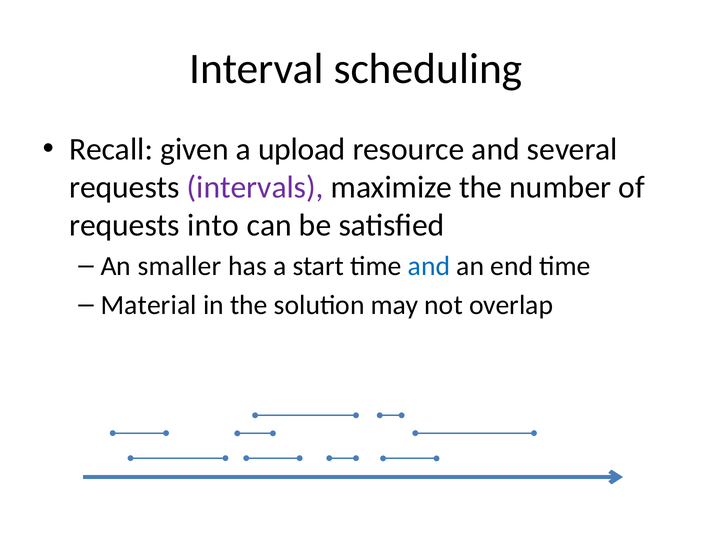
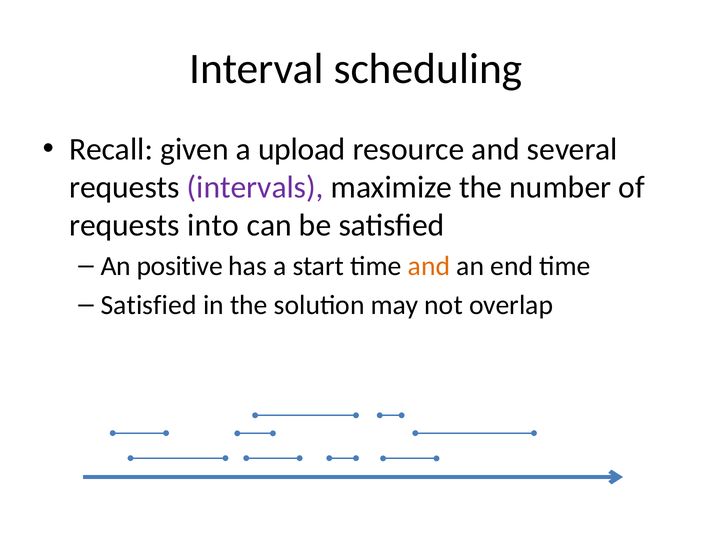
smaller: smaller -> positive (180, 266)
and colour: blue -> orange (429, 266)
Material: Material -> Satisfied (149, 305)
